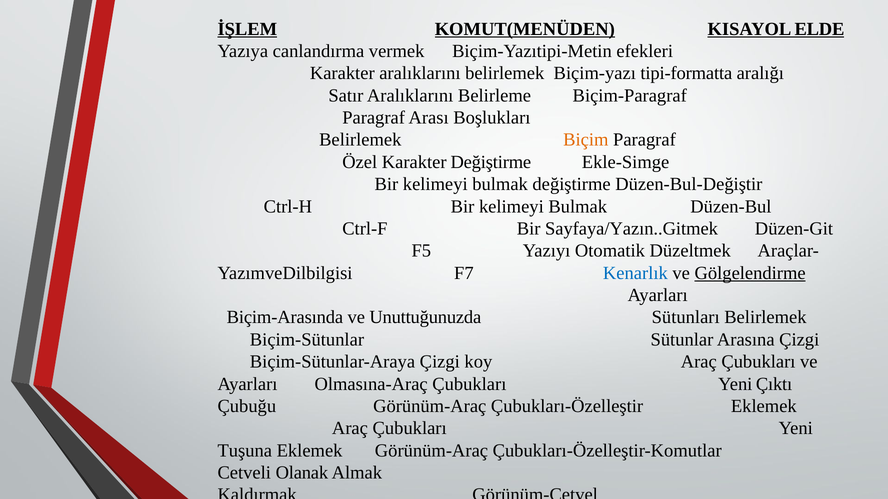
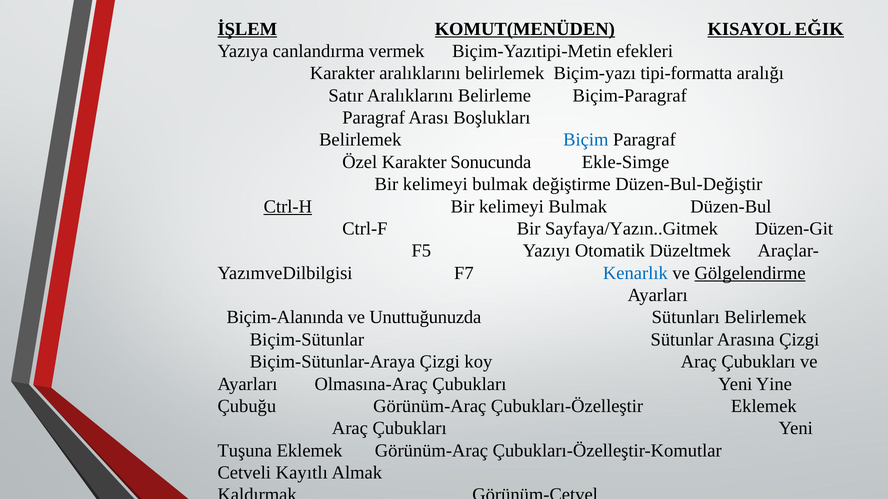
ELDE: ELDE -> EĞIK (819, 29)
Biçim colour: orange -> blue (586, 140)
Karakter Değiştirme: Değiştirme -> Sonucunda (491, 162)
Ctrl-H underline: none -> present (288, 207)
Biçim-Arasında: Biçim-Arasında -> Biçim-Alanında (285, 318)
Çıktı: Çıktı -> Yine (774, 384)
Olanak: Olanak -> Kayıtlı (302, 473)
